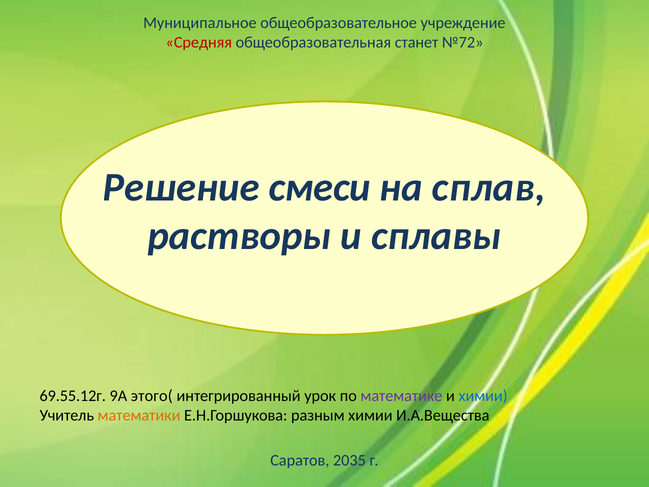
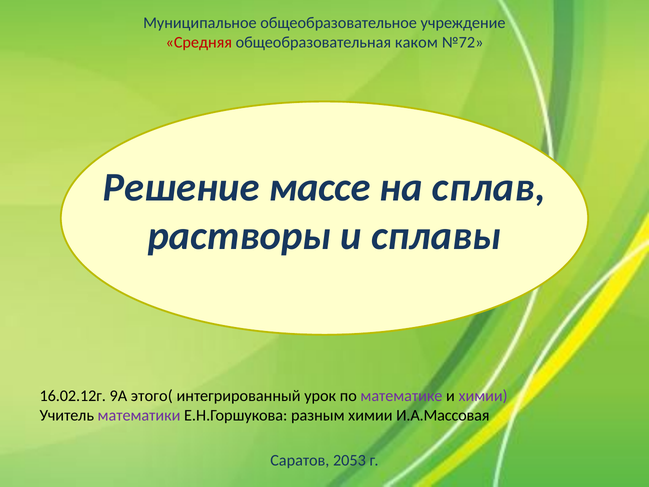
станет: станет -> каком (416, 42)
смеси: смеси -> массе (320, 187)
69.55.12г: 69.55.12г -> 16.02.12г (73, 396)
химии colour: blue -> purple (483, 396)
математики colour: orange -> purple (139, 415)
И.А.Вещества: И.А.Вещества -> И.А.Массовая (443, 415)
2035: 2035 -> 2053 (349, 460)
